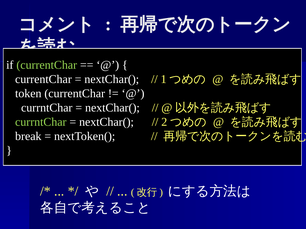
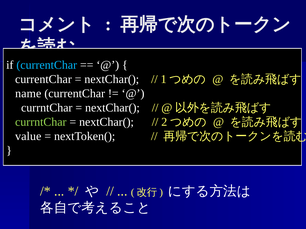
currentChar colour: light green -> light blue (47, 65)
token: token -> name (28, 94)
break: break -> value (28, 137)
